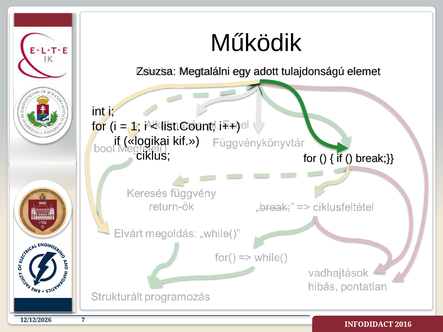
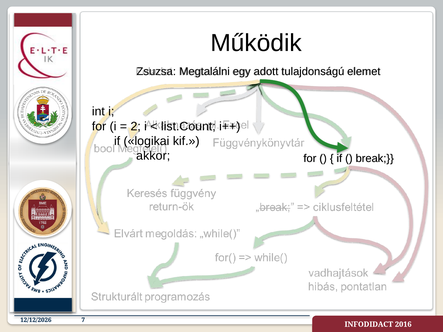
1: 1 -> 2 (136, 126)
ciklus: ciklus -> akkor (153, 156)
